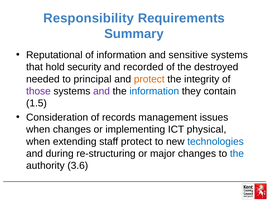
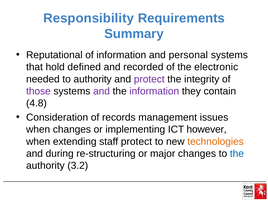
sensitive: sensitive -> personal (188, 55)
security: security -> defined (84, 67)
destroyed: destroyed -> electronic (216, 67)
to principal: principal -> authority (93, 79)
protect colour: orange -> purple (149, 79)
information colour: blue -> purple (154, 91)
1.5: 1.5 -> 4.8 (36, 103)
physical: physical -> however (207, 129)
technologies colour: blue -> orange (216, 141)
3.6: 3.6 -> 3.2 (78, 166)
